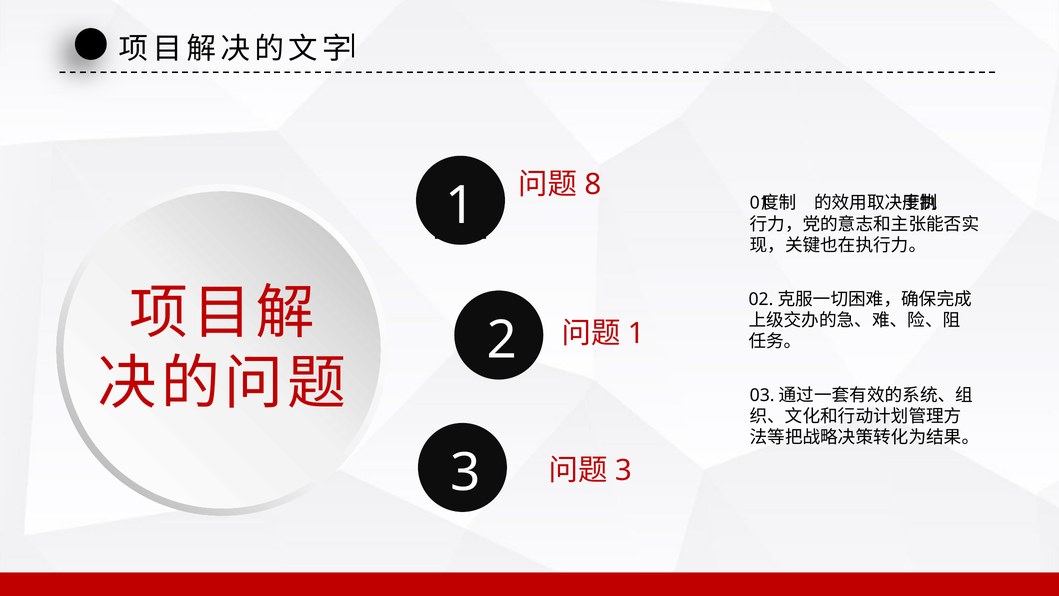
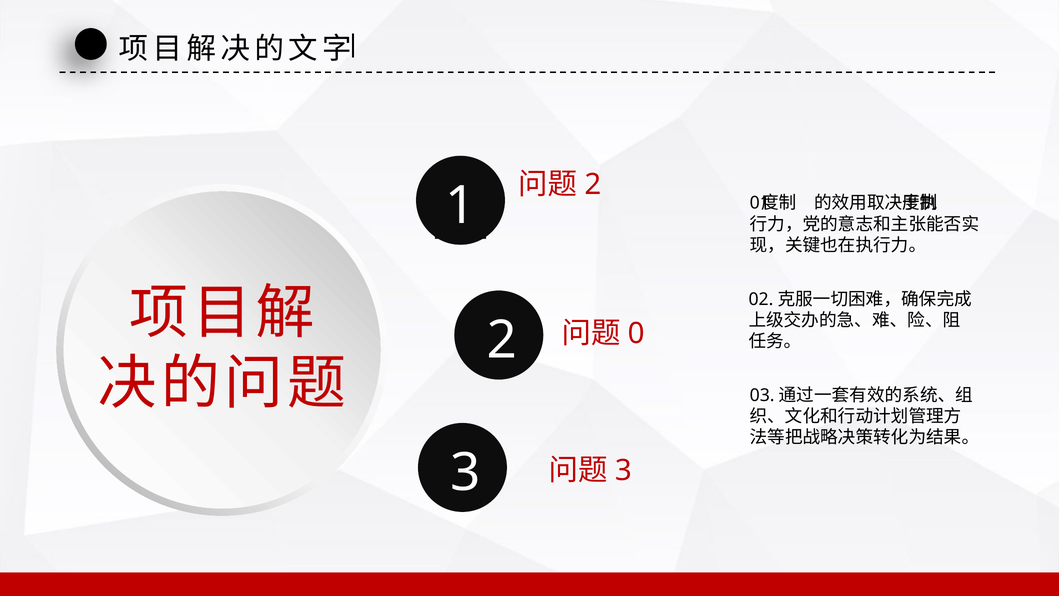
8: 8 -> 2 (593, 185)
1: 1 -> 0 (636, 333)
